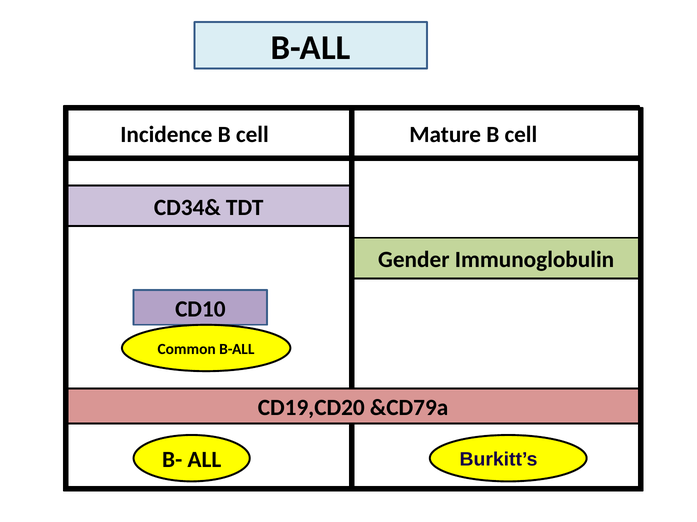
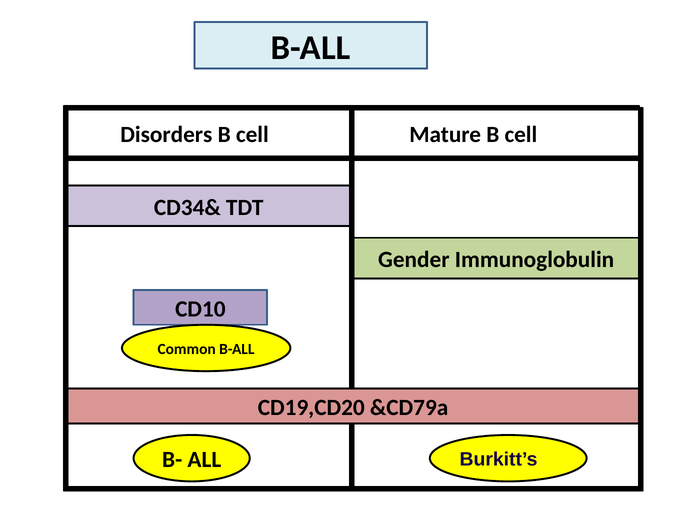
Incidence: Incidence -> Disorders (166, 135)
